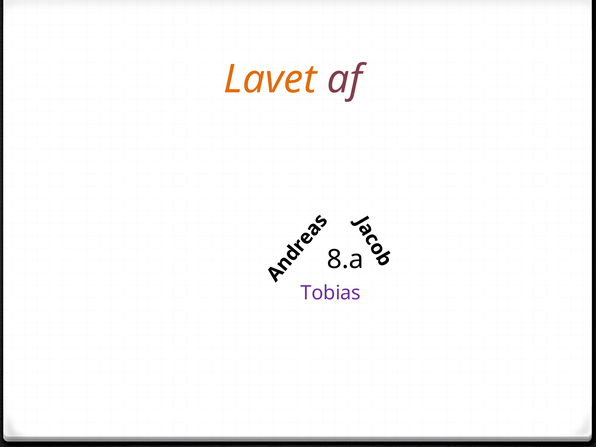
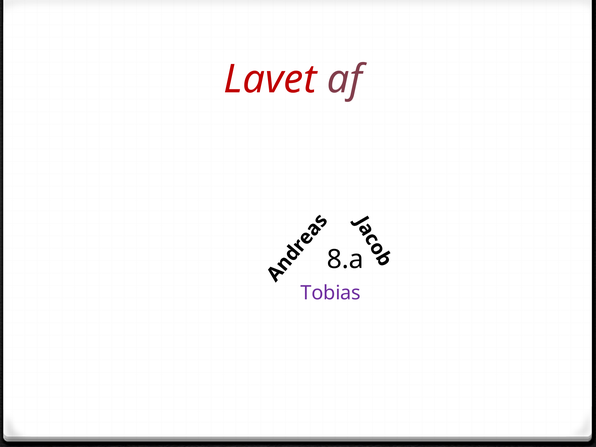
Lavet colour: orange -> red (270, 79)
